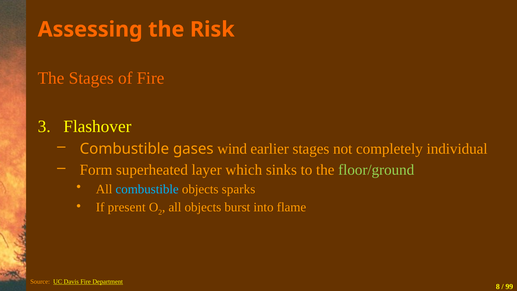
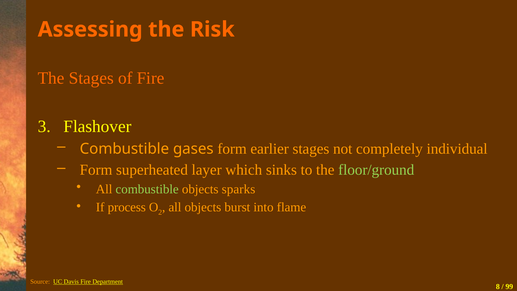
gases wind: wind -> form (232, 149)
combustible colour: light blue -> light green (147, 189)
present: present -> process (127, 207)
